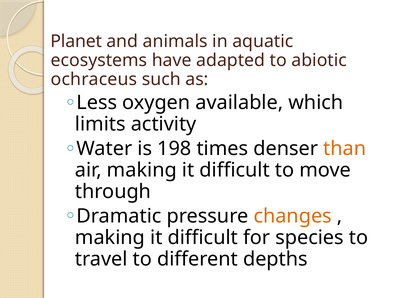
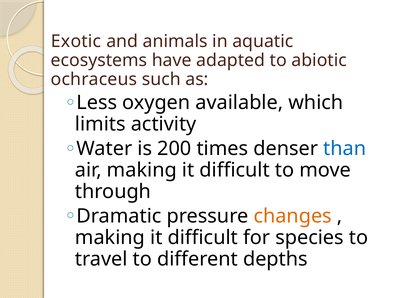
Planet: Planet -> Exotic (76, 41)
198: 198 -> 200 (174, 149)
than colour: orange -> blue (345, 149)
